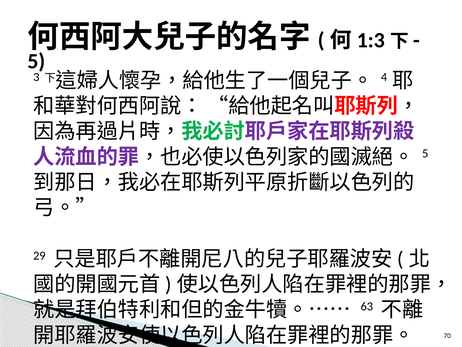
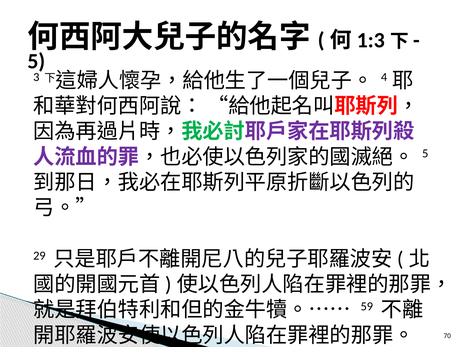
63: 63 -> 59 (367, 306)
